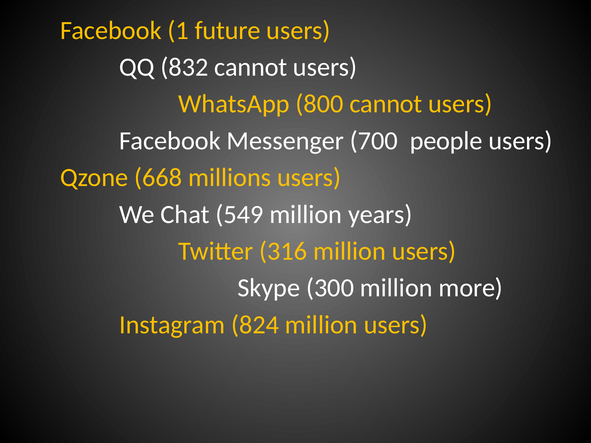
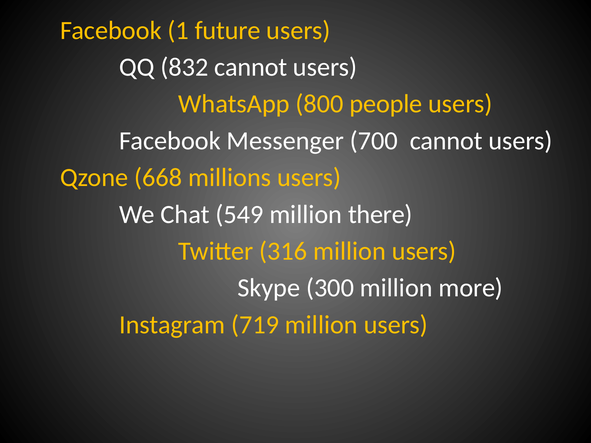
800 cannot: cannot -> people (386, 104)
700 people: people -> cannot (446, 141)
years: years -> there (380, 214)
824: 824 -> 719 (255, 325)
